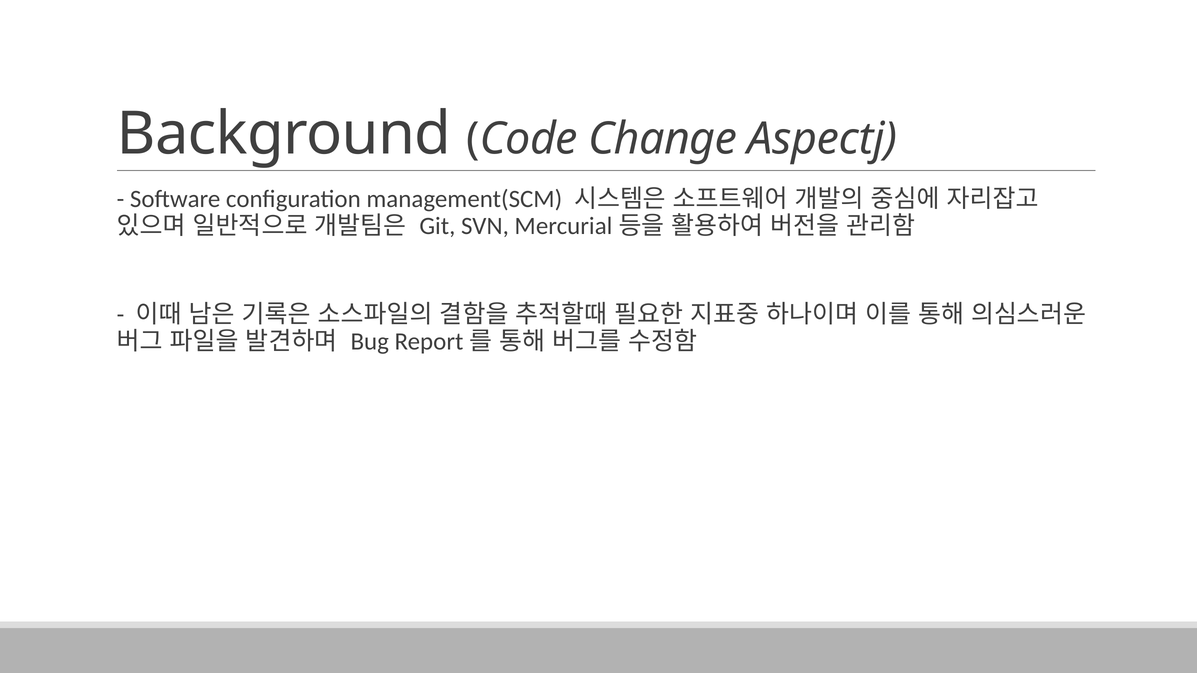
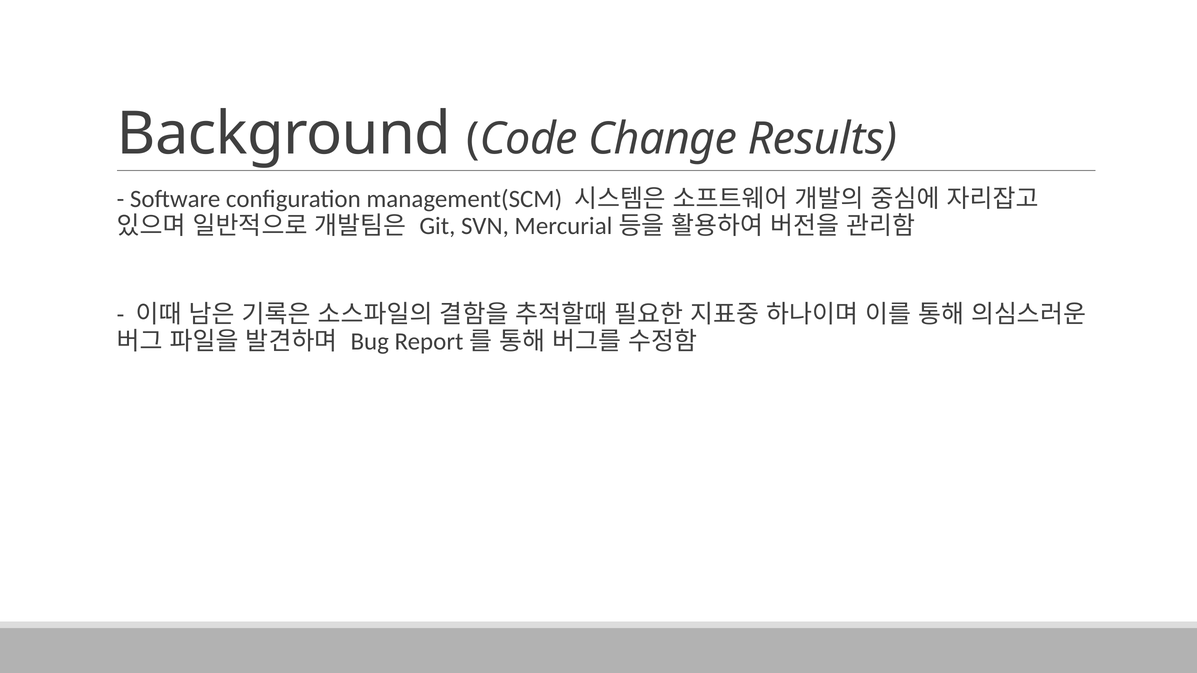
Aspectj: Aspectj -> Results (822, 139)
